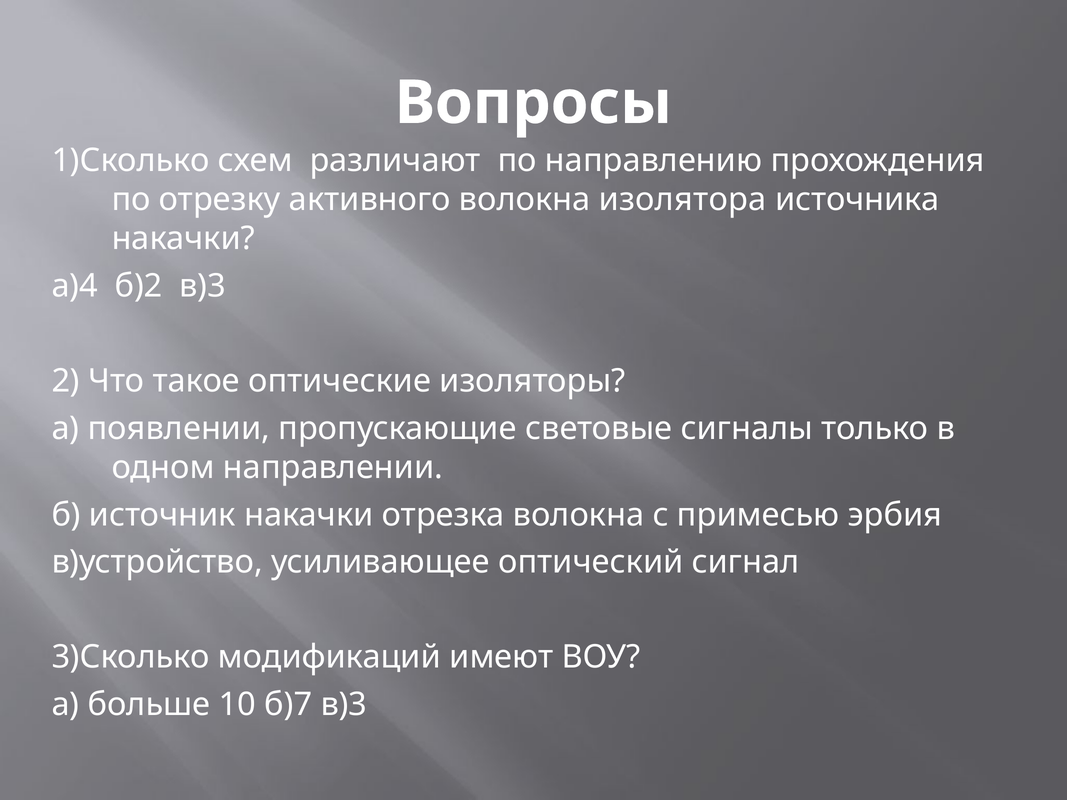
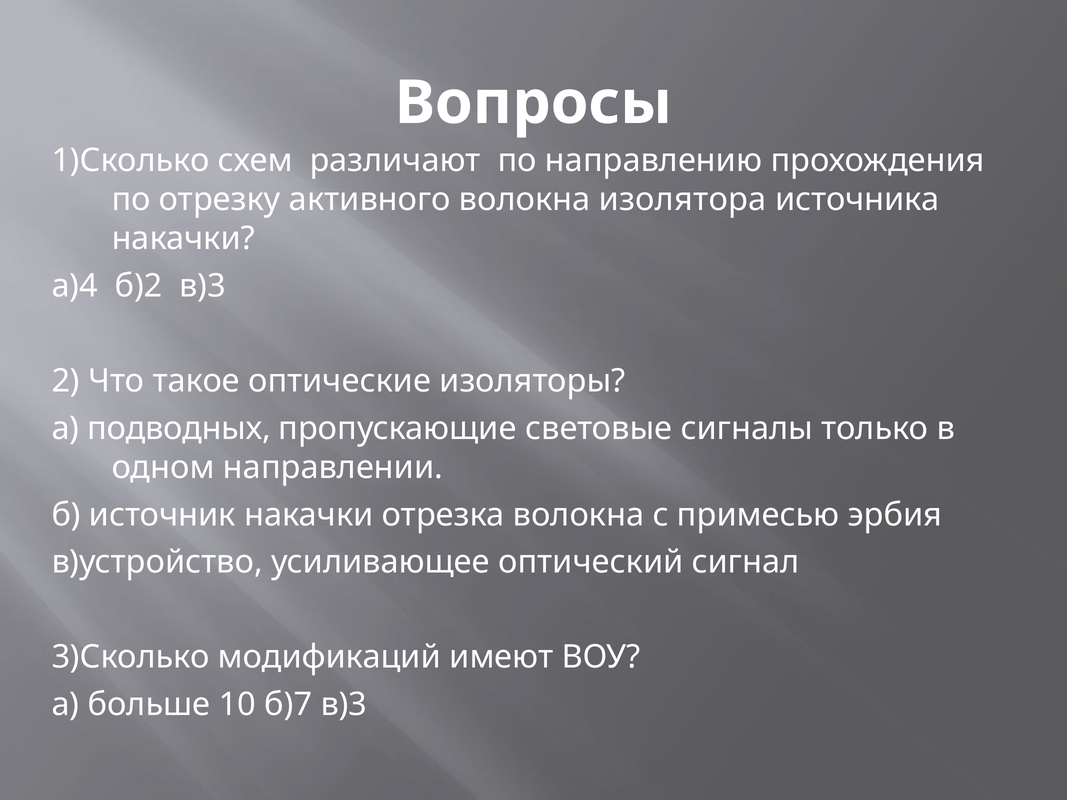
появлении: появлении -> подводных (179, 428)
